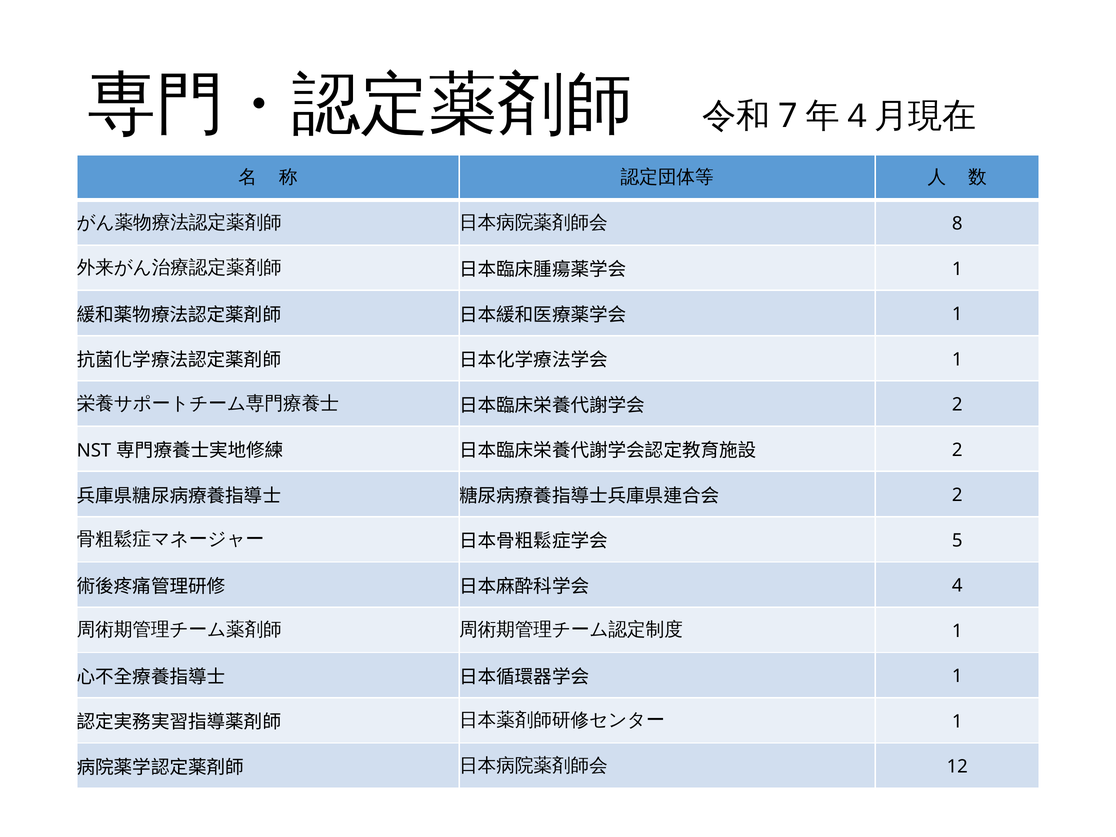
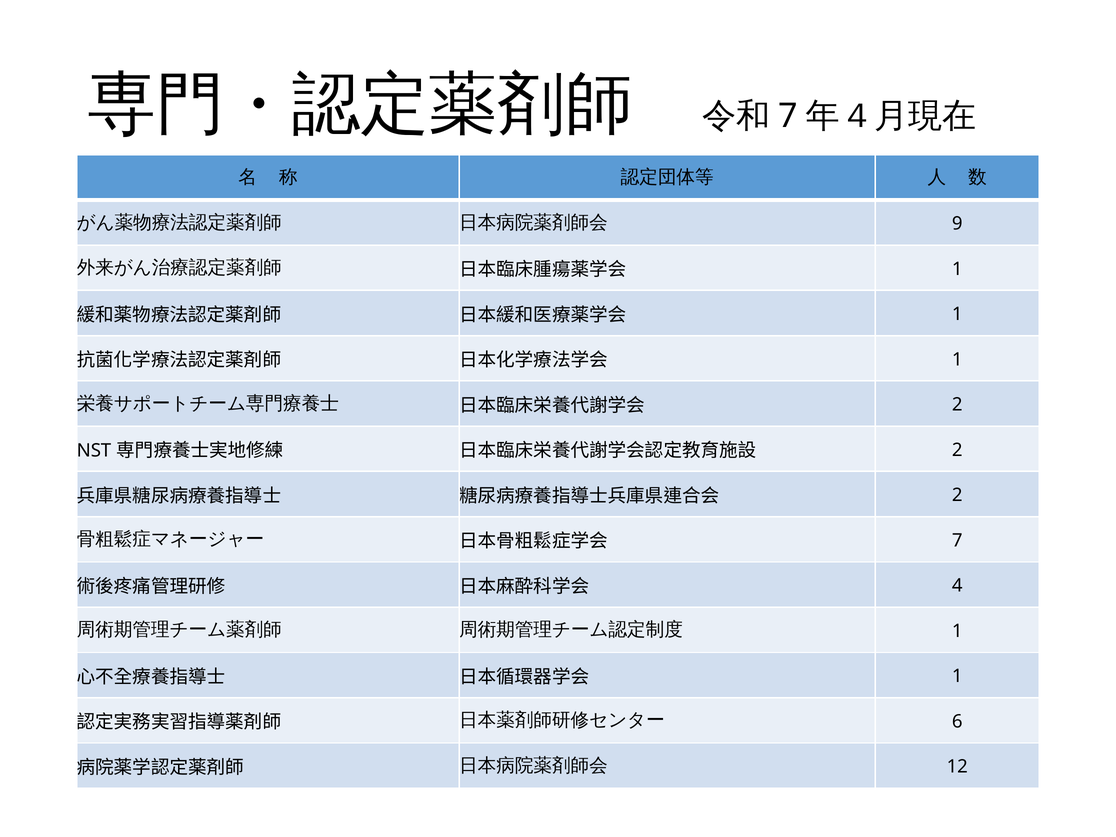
8: 8 -> 9 (957, 224)
5: 5 -> 7 (957, 540)
1: 1 -> 6 (957, 721)
